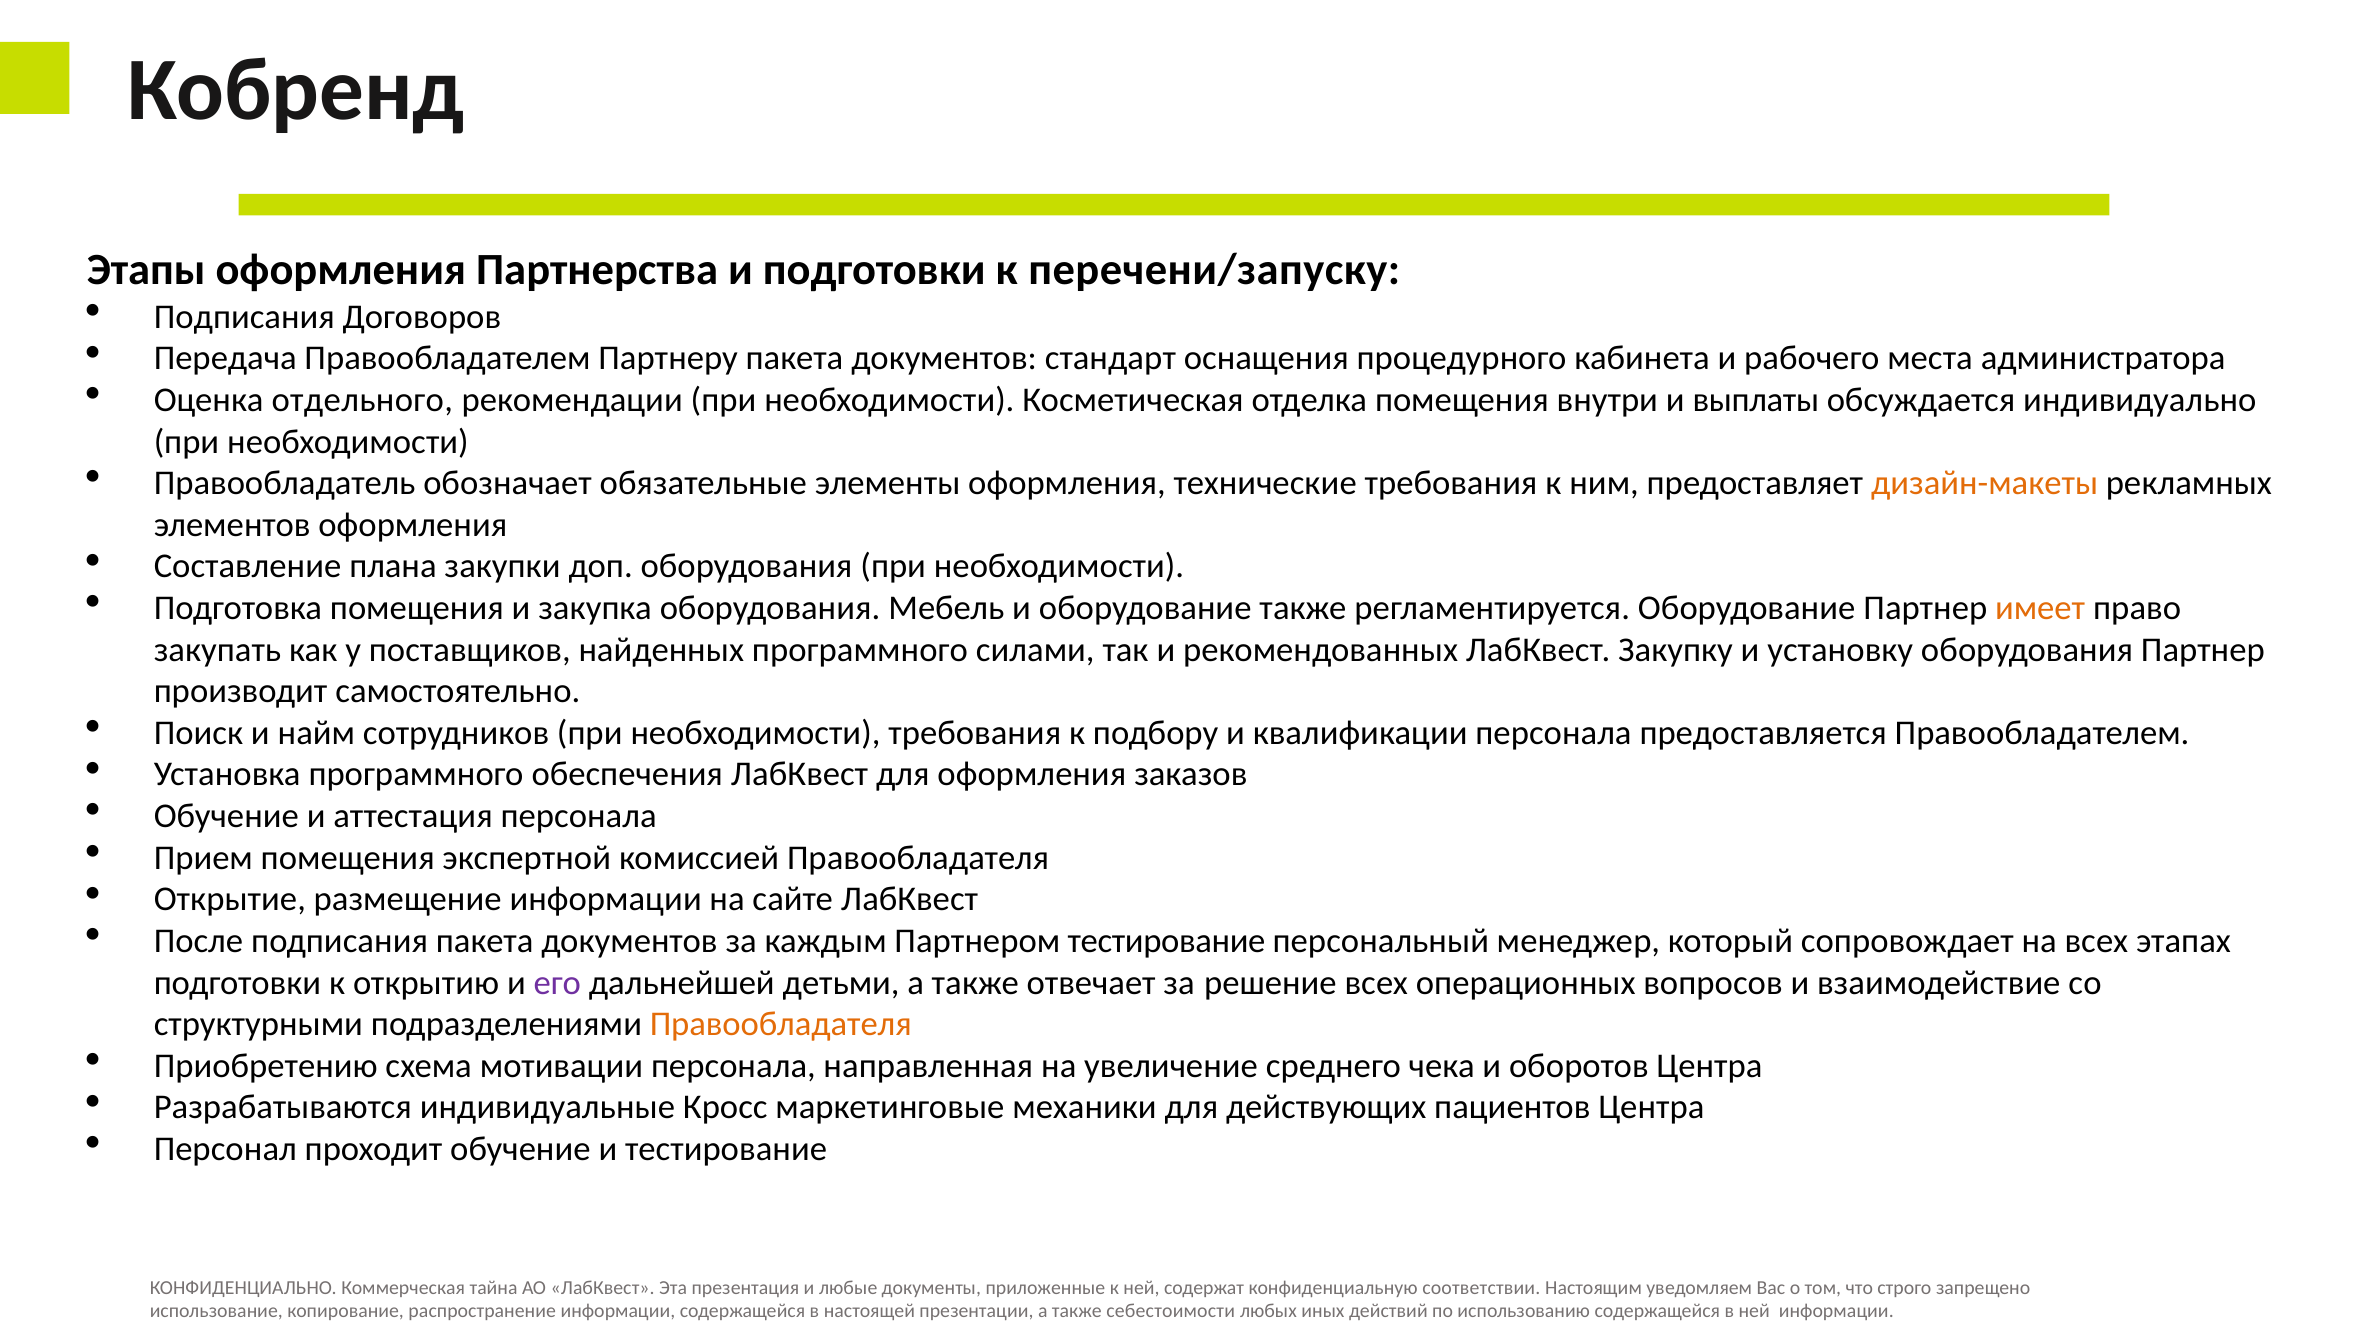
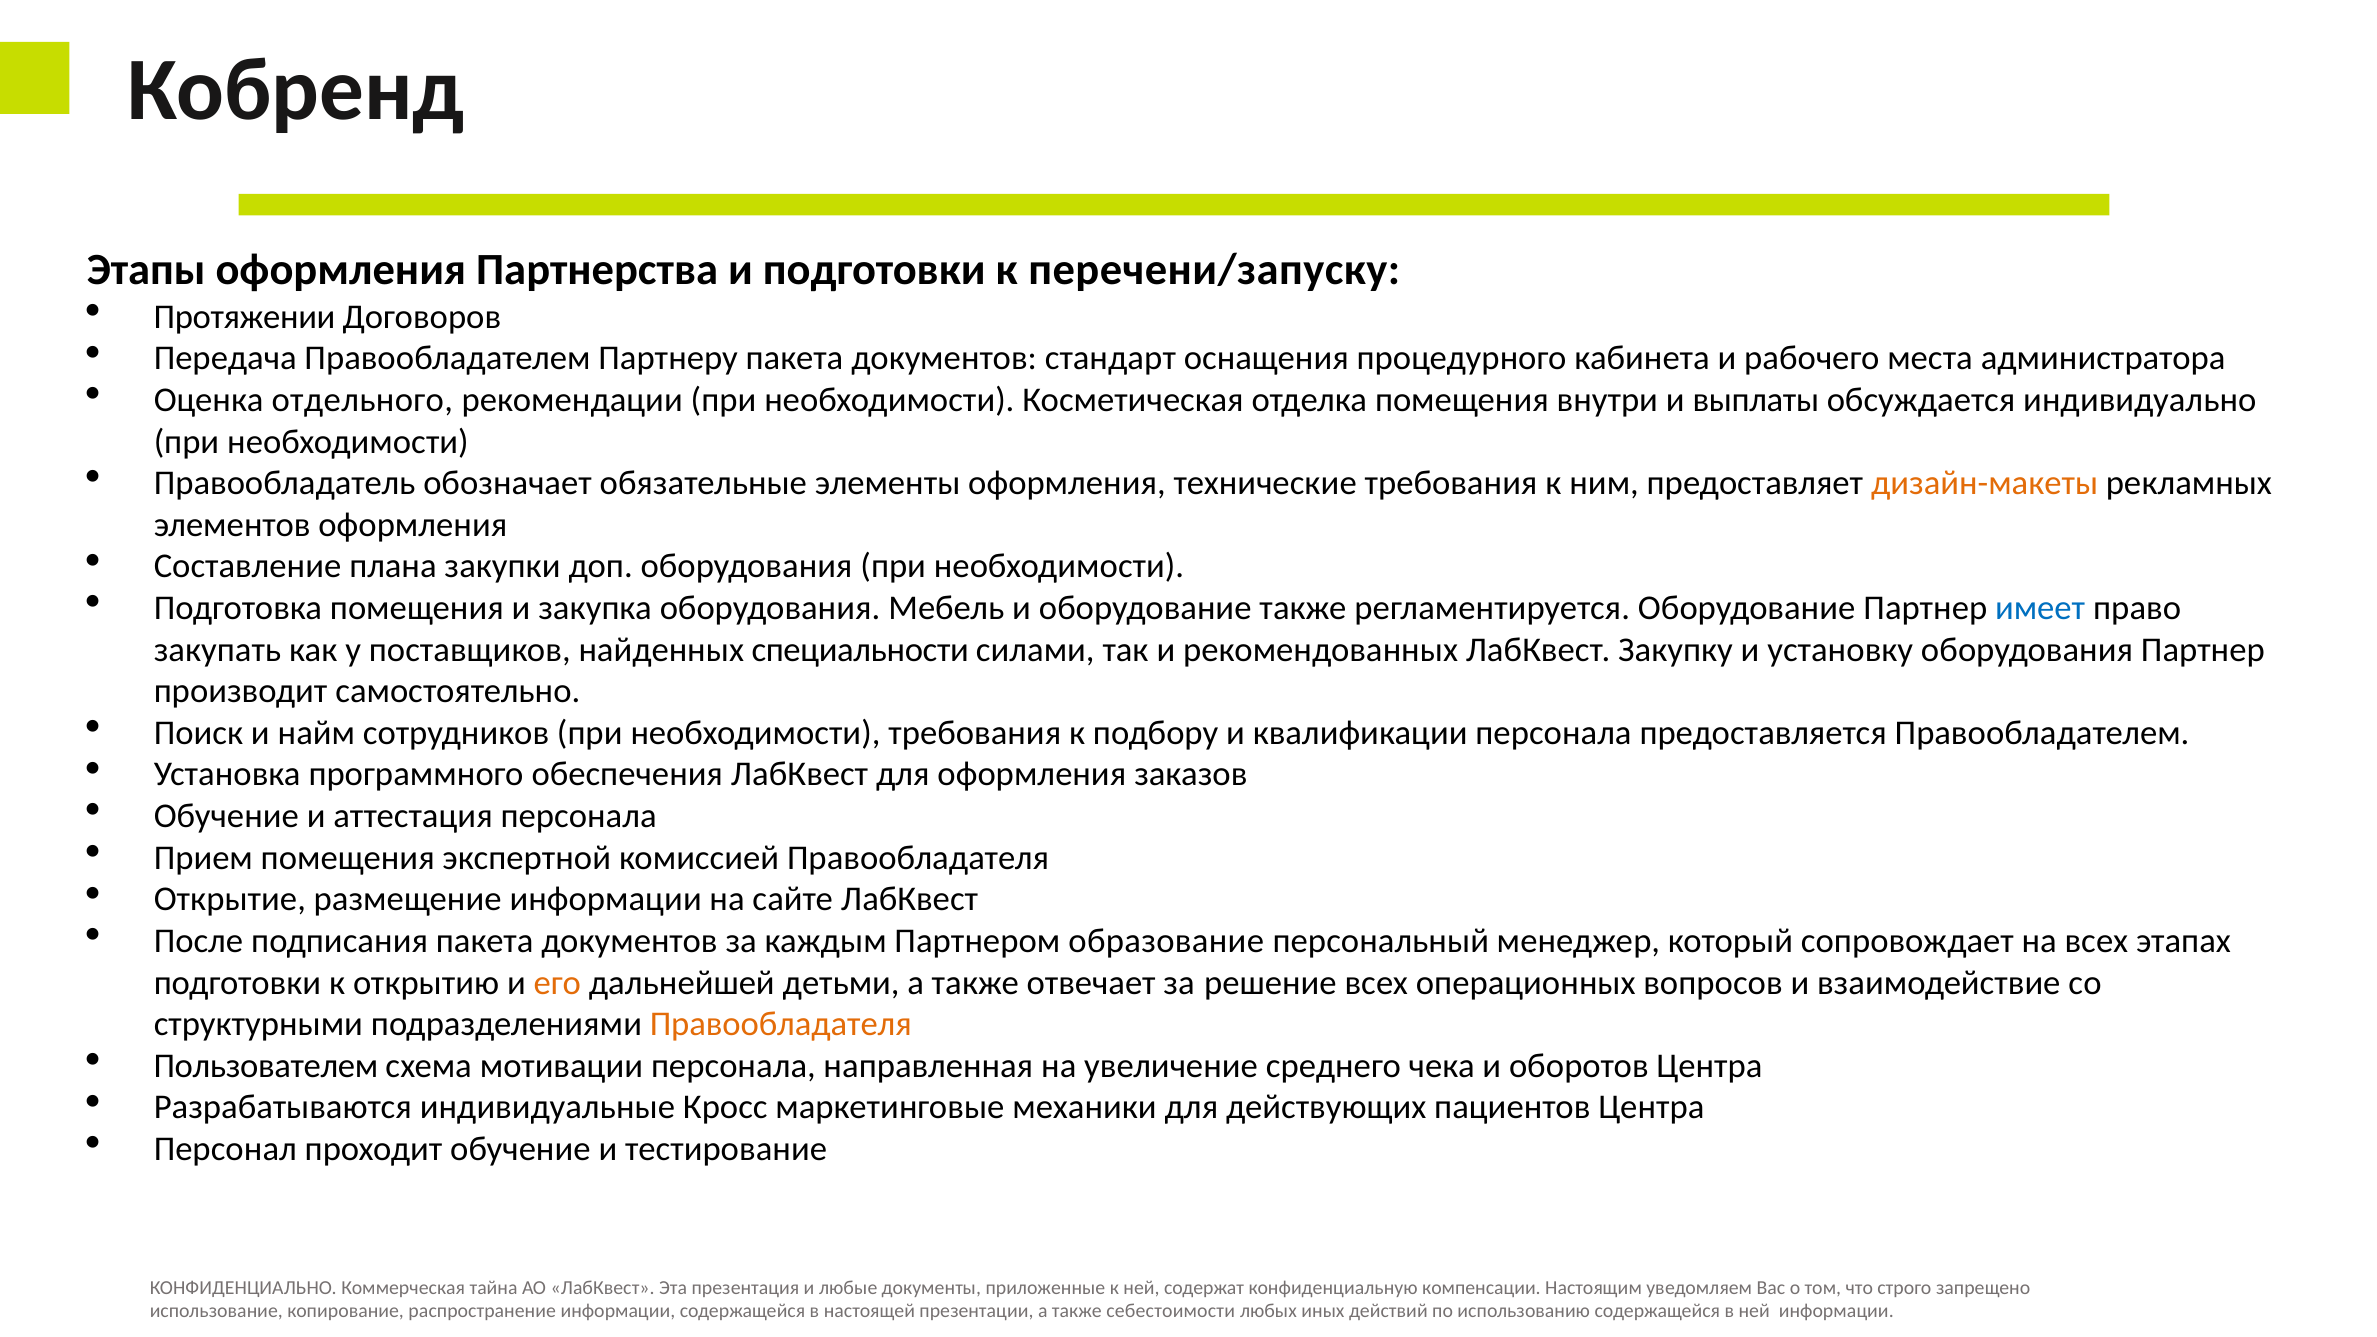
Подписания: Подписания -> Протяжении (244, 317)
имеет colour: orange -> blue (2040, 608)
найденных программного: программного -> специальности (860, 650)
Партнером тестирование: тестирование -> образование (1166, 941)
его colour: purple -> orange (557, 983)
Приобретению: Приобретению -> Пользователем (266, 1066)
соответствии: соответствии -> компенсации (1481, 1288)
